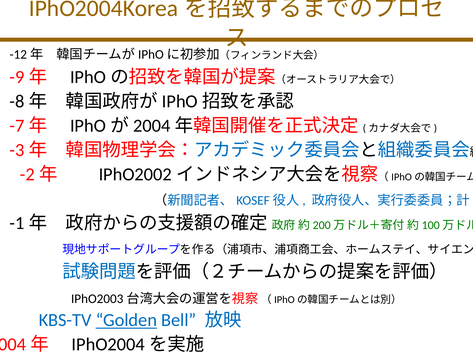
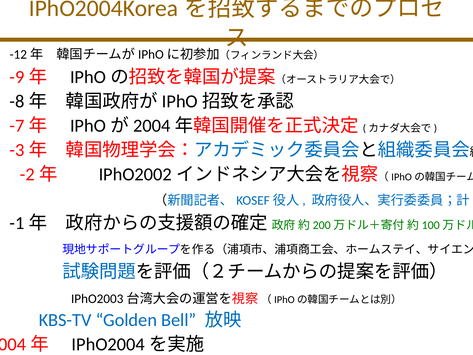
Golden underline: present -> none (126, 320)
